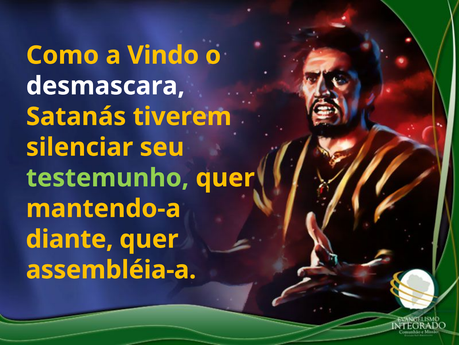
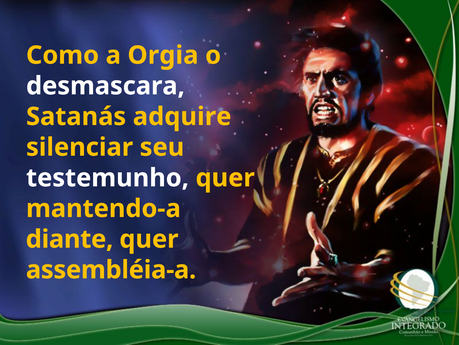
Vindo: Vindo -> Orgia (163, 55)
tiverem: tiverem -> adquire (182, 116)
testemunho colour: light green -> white (107, 178)
